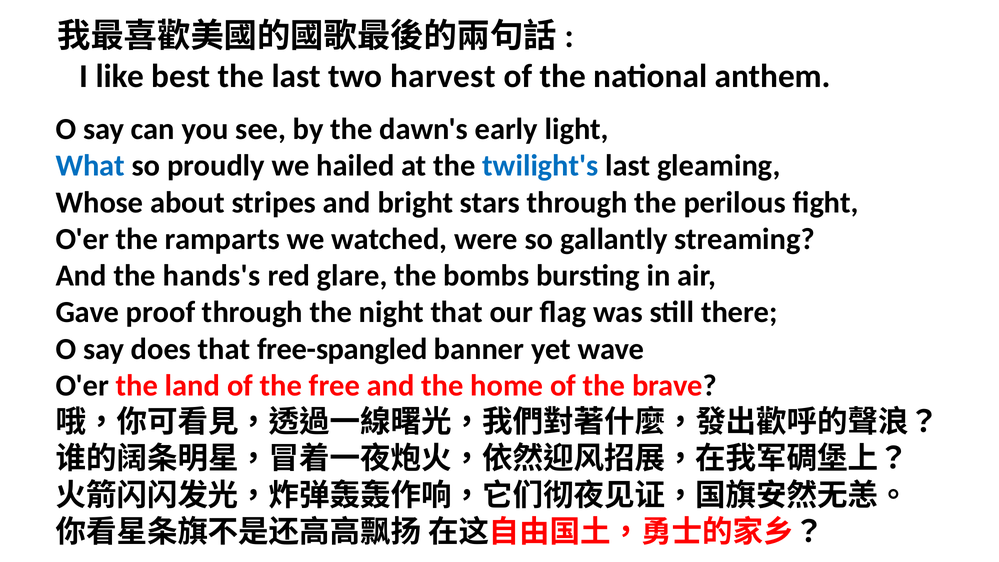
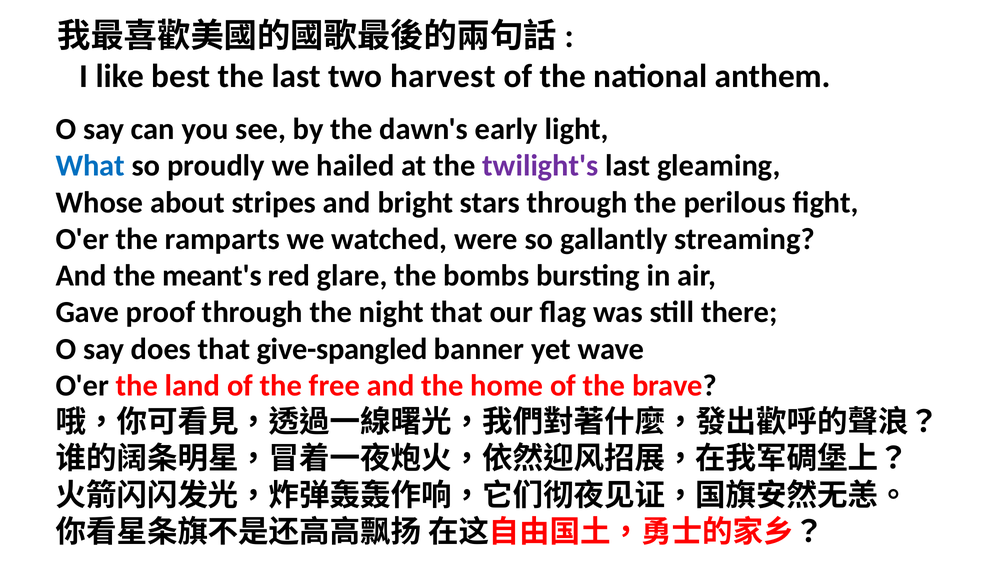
twilight's colour: blue -> purple (540, 166)
hands's: hands's -> meant's (212, 276)
free-spangled: free-spangled -> give-spangled (342, 349)
